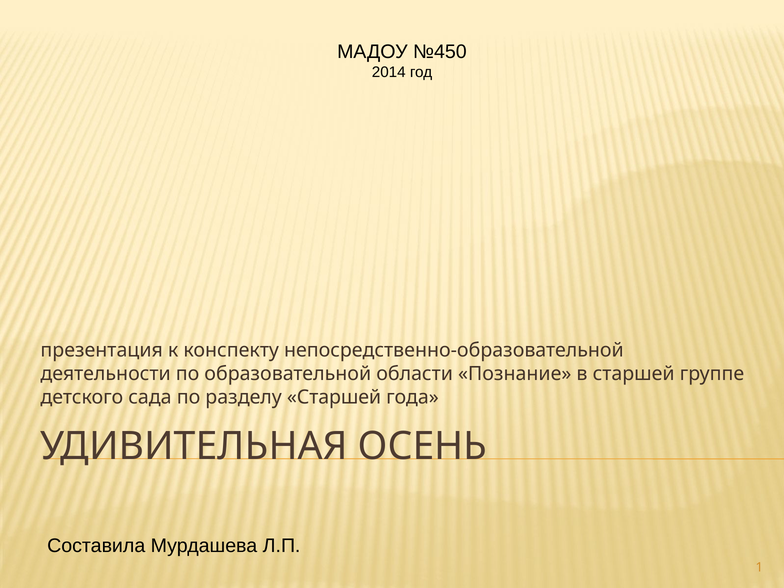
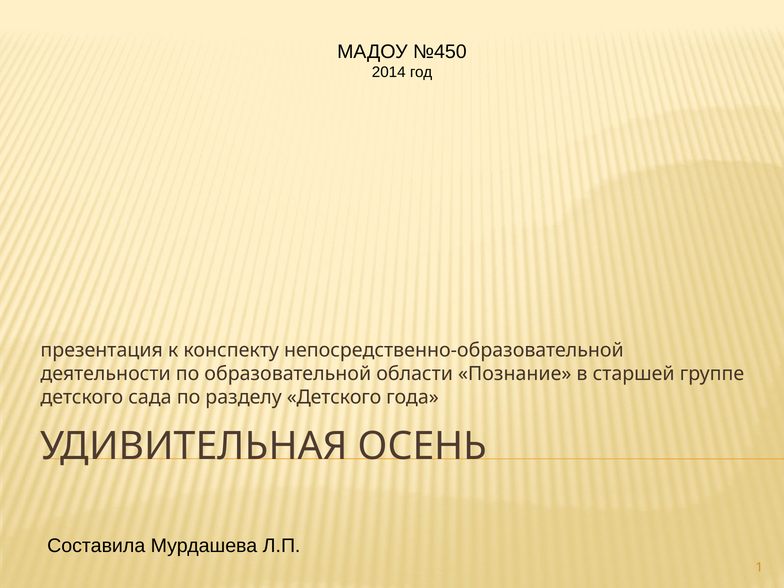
разделу Старшей: Старшей -> Детского (334, 397)
